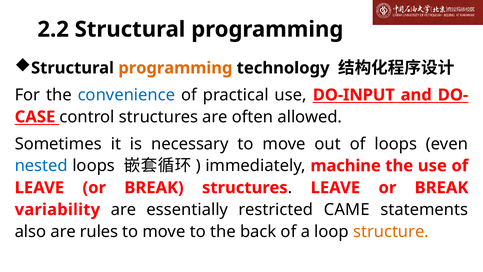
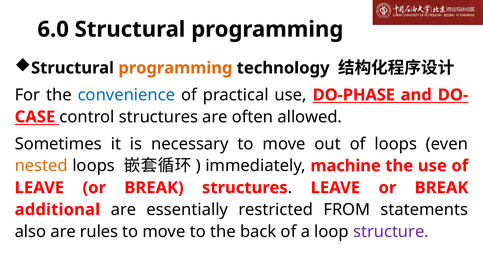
2.2: 2.2 -> 6.0 (53, 29)
DO-INPUT: DO-INPUT -> DO-PHASE (354, 95)
nested colour: blue -> orange (41, 166)
variability: variability -> additional (57, 209)
CAME: CAME -> FROM (347, 209)
structure colour: orange -> purple (391, 231)
